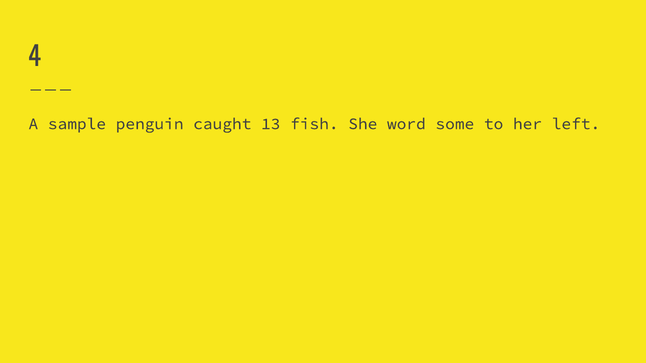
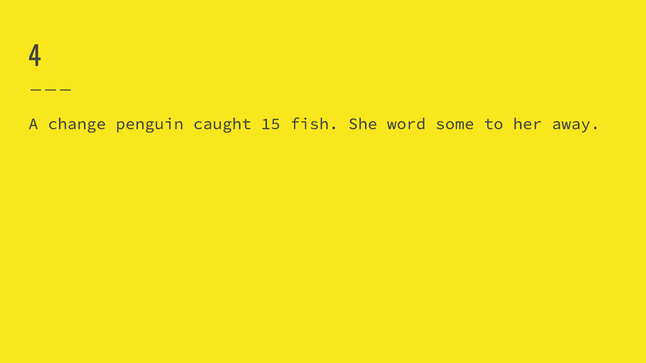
sample: sample -> change (77, 124)
13: 13 -> 15 (271, 124)
left: left -> away (576, 124)
